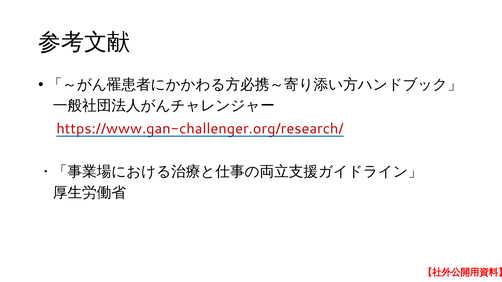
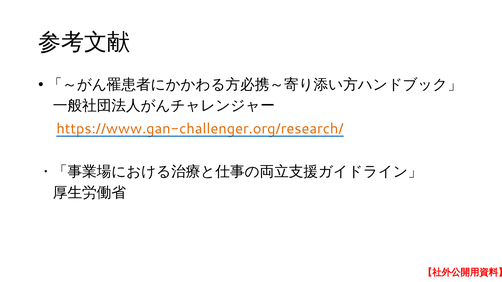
https://www.gan-challenger.org/research/ colour: red -> orange (200, 129)
